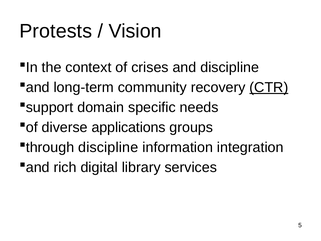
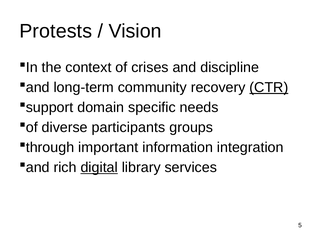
applications: applications -> participants (128, 127)
discipline: discipline -> important (108, 147)
digital underline: none -> present (99, 167)
